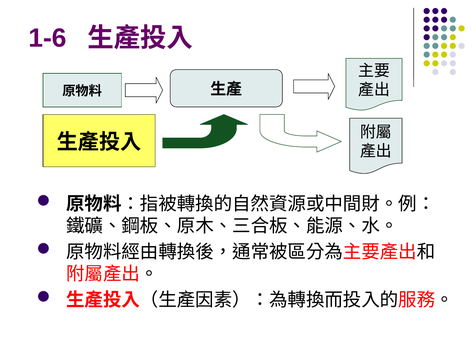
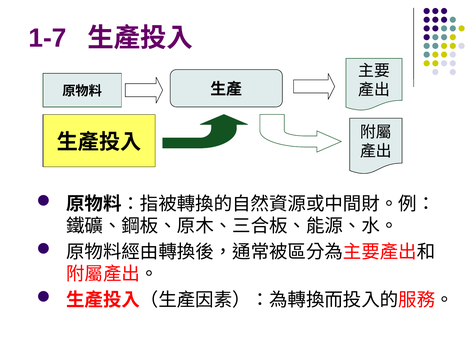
1-6: 1-6 -> 1-7 (48, 38)
